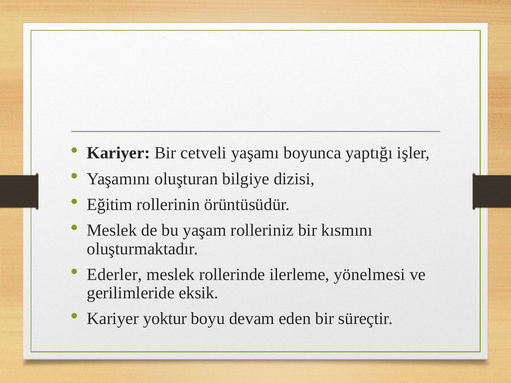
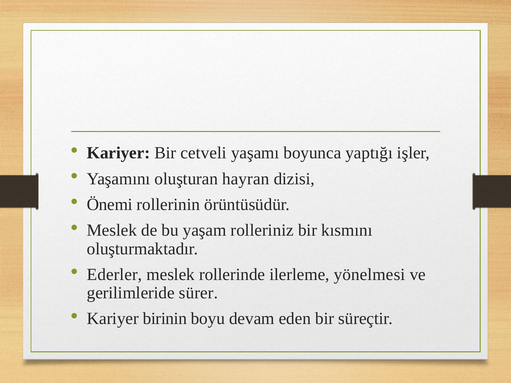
bilgiye: bilgiye -> hayran (246, 179)
Eğitim: Eğitim -> Önemi (110, 205)
eksik: eksik -> sürer (198, 293)
yoktur: yoktur -> birinin (165, 319)
